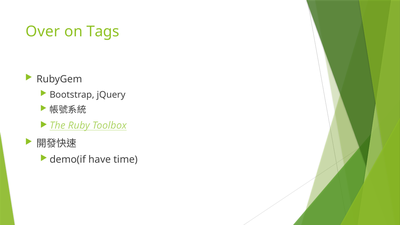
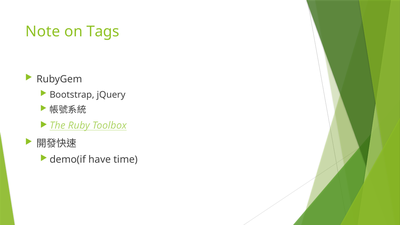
Over: Over -> Note (43, 32)
